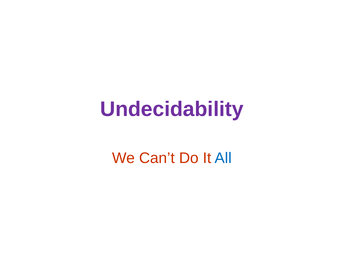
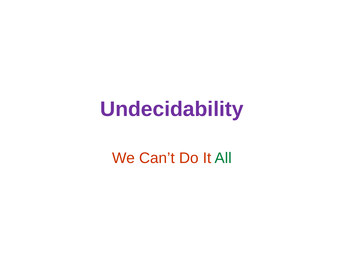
All colour: blue -> green (223, 158)
